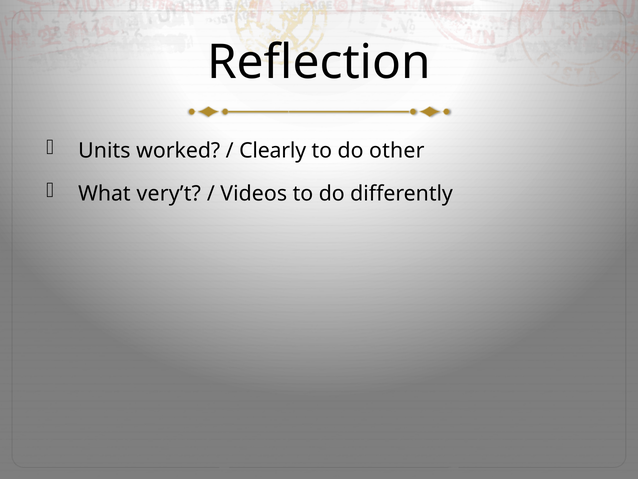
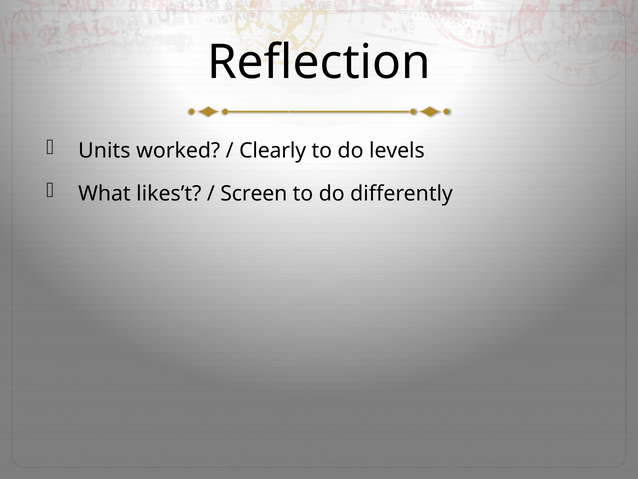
other: other -> levels (397, 150)
very’t: very’t -> likes’t (169, 194)
Videos: Videos -> Screen (254, 194)
